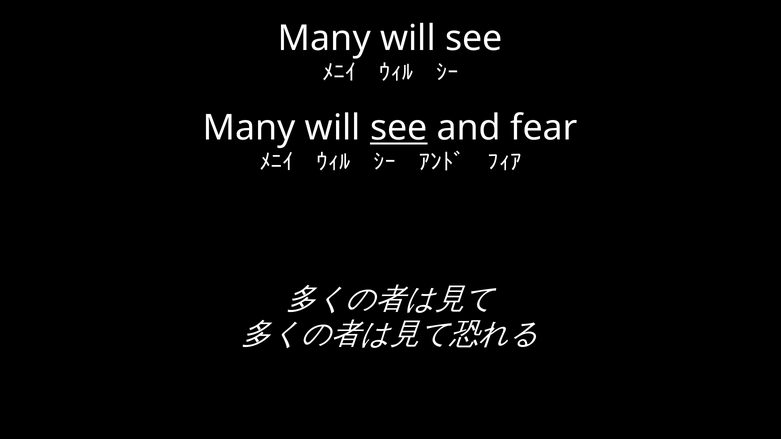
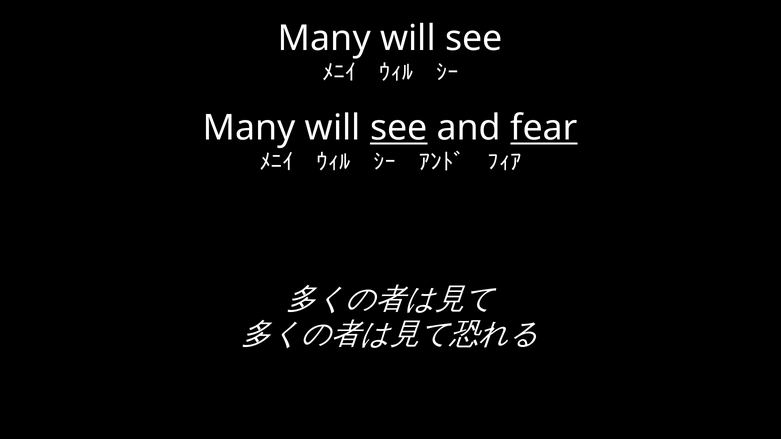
fear underline: none -> present (544, 128)
